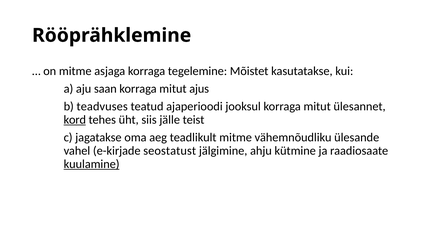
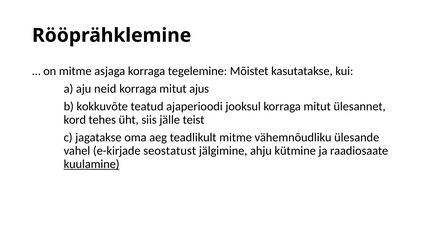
saan: saan -> neid (105, 89)
teadvuses: teadvuses -> kokkuvõte (102, 106)
kord underline: present -> none (75, 120)
